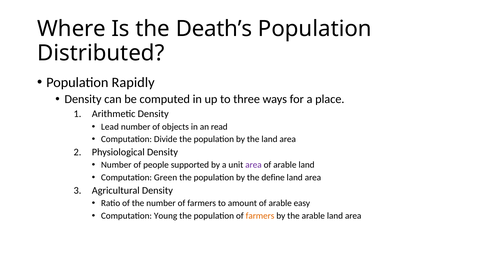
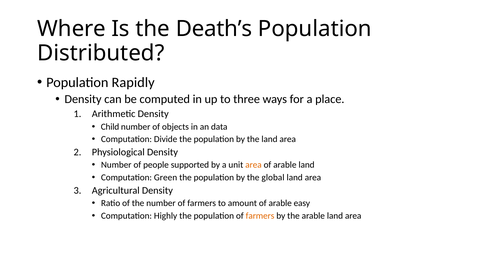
Lead: Lead -> Child (110, 127)
read: read -> data (219, 127)
area colour: purple -> orange (253, 165)
define: define -> global (273, 177)
Young: Young -> Highly (166, 216)
